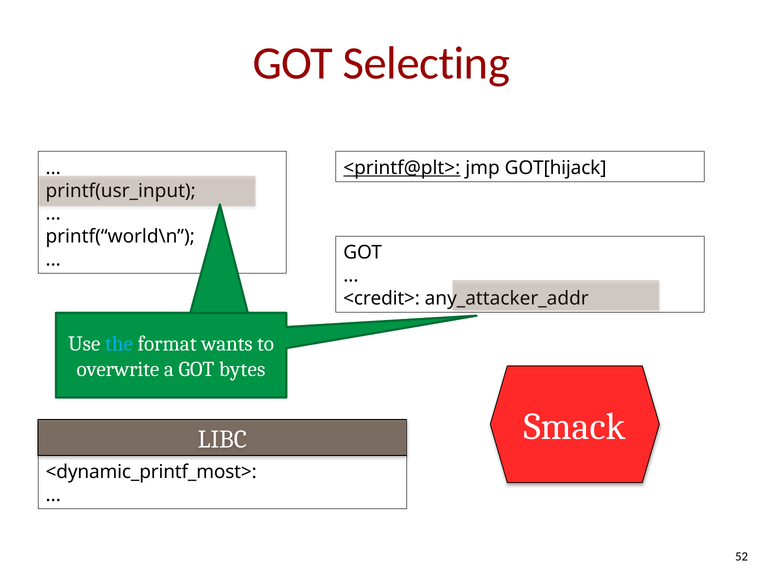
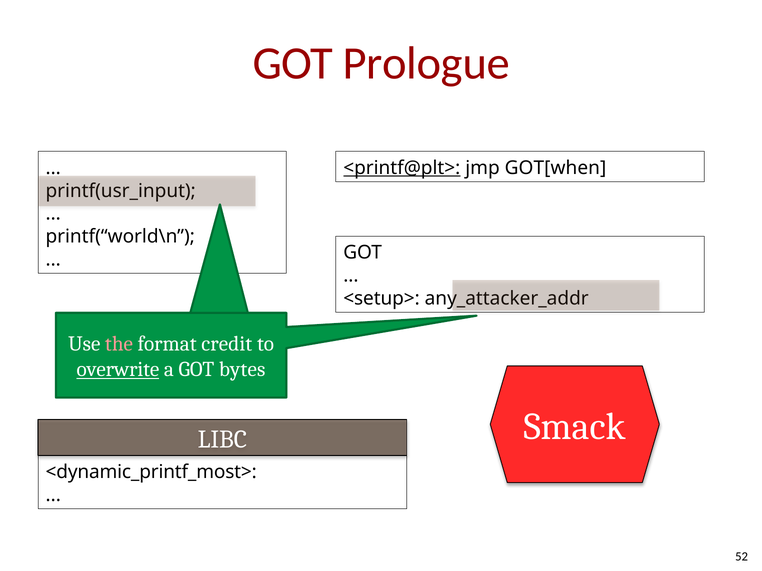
Selecting: Selecting -> Prologue (426, 64)
GOT[hijack: GOT[hijack -> GOT[when (555, 168)
<credit>: <credit> -> <setup> (382, 298)
the colour: light blue -> pink (119, 344)
wants: wants -> credit (227, 344)
overwrite underline: none -> present (118, 370)
